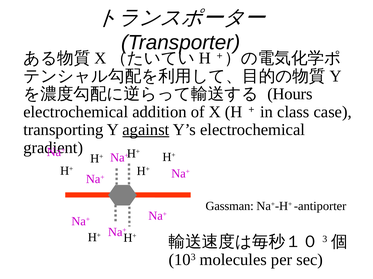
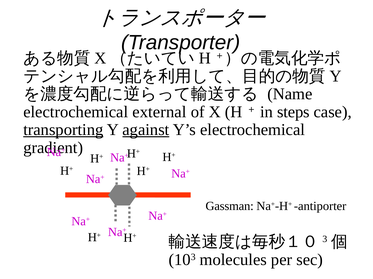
Hours: Hours -> Name (290, 94)
addition: addition -> external (159, 112)
class: class -> steps (293, 112)
transporting underline: none -> present (63, 130)
